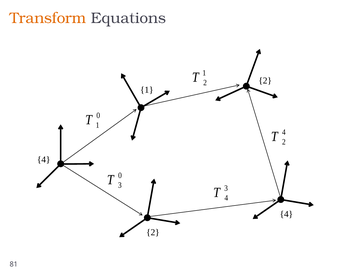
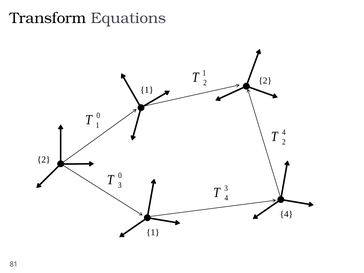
Transform colour: orange -> black (48, 18)
4: 4 -> 2 (44, 160)
2: 2 -> 1 (153, 232)
